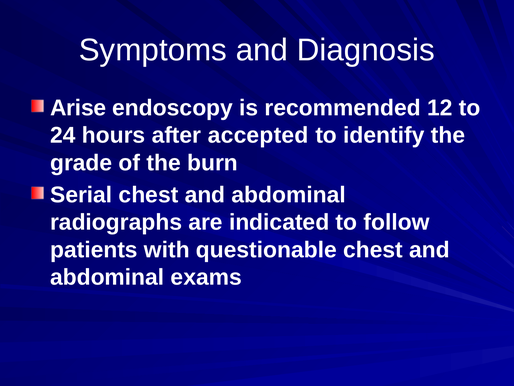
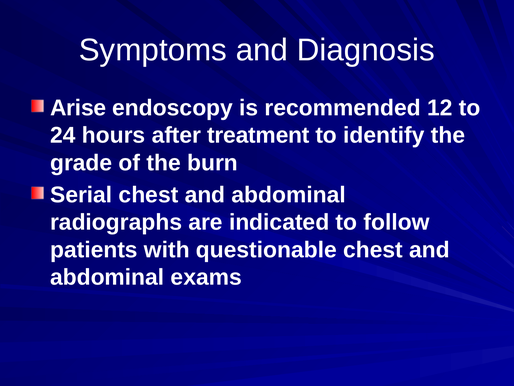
accepted: accepted -> treatment (258, 135)
